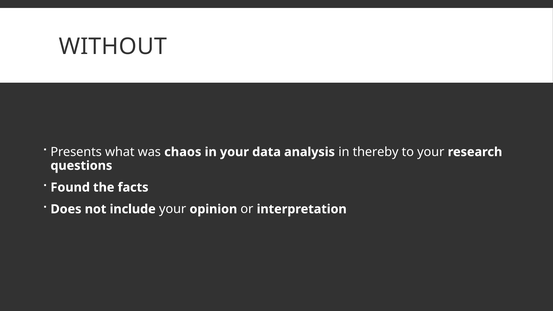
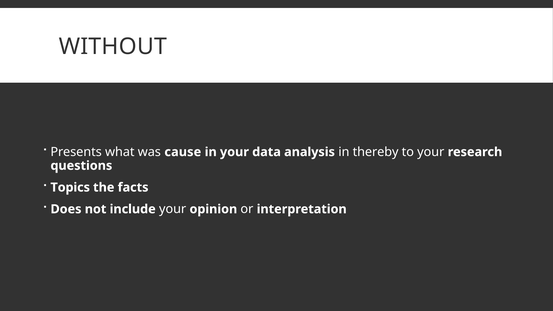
chaos: chaos -> cause (183, 152)
Found: Found -> Topics (70, 187)
